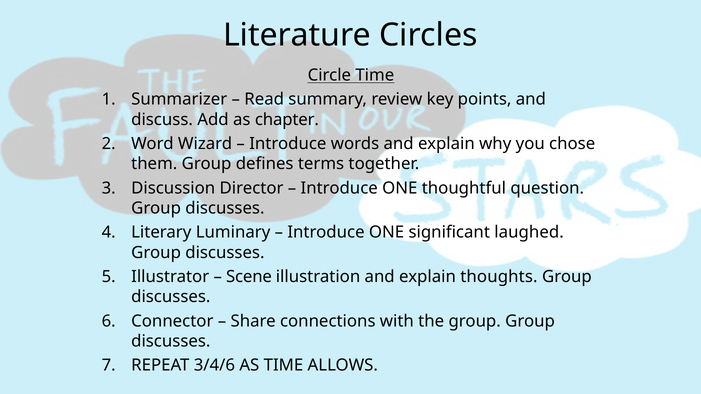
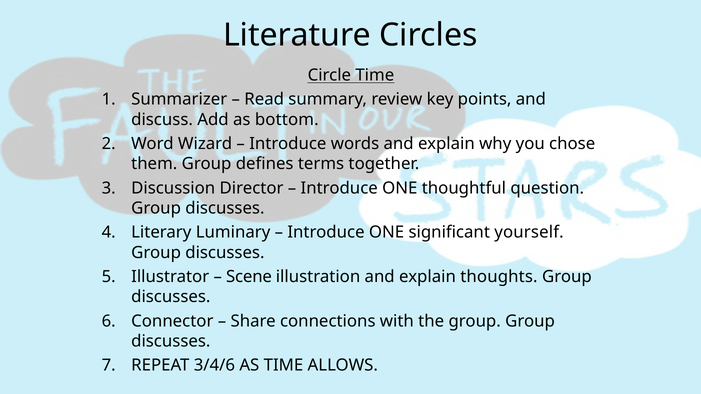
chapter: chapter -> bottom (287, 120)
laughed: laughed -> yourself (529, 233)
